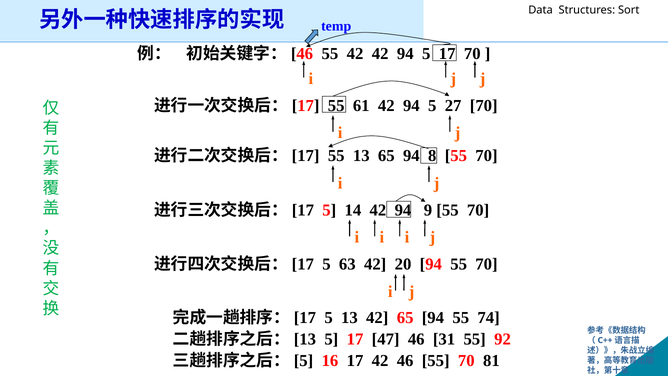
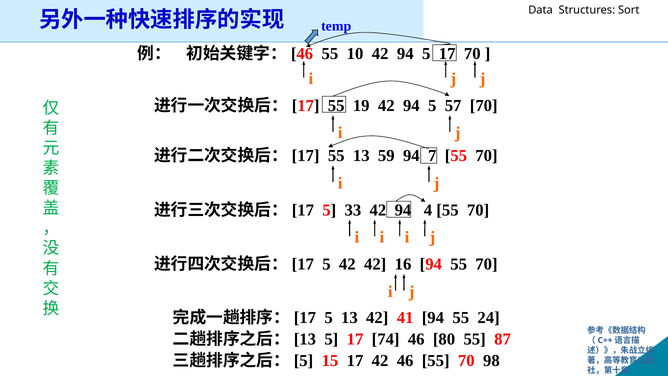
55 42: 42 -> 10 (355, 54)
61: 61 -> 19 (361, 106)
27: 27 -> 57 (453, 106)
13 65: 65 -> 59 (386, 156)
8: 8 -> 7 (432, 156)
14: 14 -> 33 (353, 210)
9: 9 -> 4 (428, 210)
5 63: 63 -> 42 (347, 264)
20: 20 -> 16 (403, 264)
42 65: 65 -> 41 (405, 318)
74: 74 -> 24 (489, 318)
47: 47 -> 74 (386, 339)
31: 31 -> 80 (444, 339)
92: 92 -> 87 (503, 339)
16: 16 -> 15 (330, 360)
81: 81 -> 98 (491, 360)
